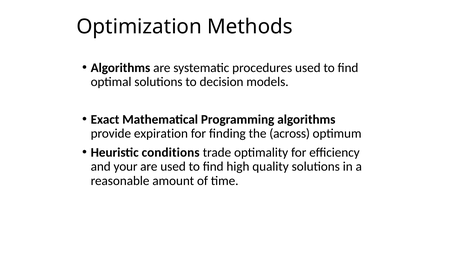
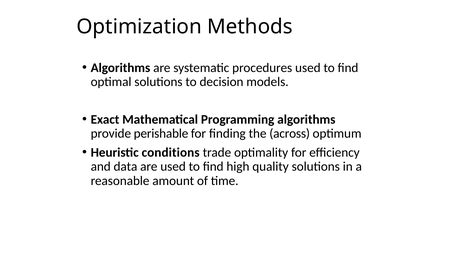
expiration: expiration -> perishable (161, 134)
your: your -> data (125, 167)
